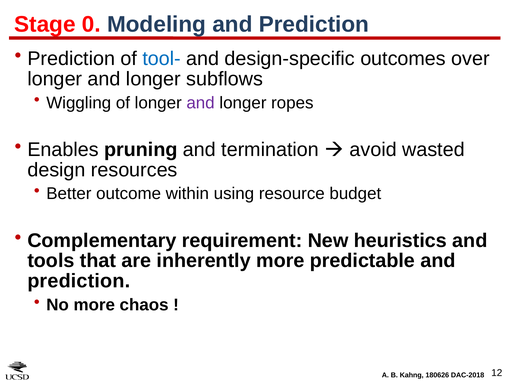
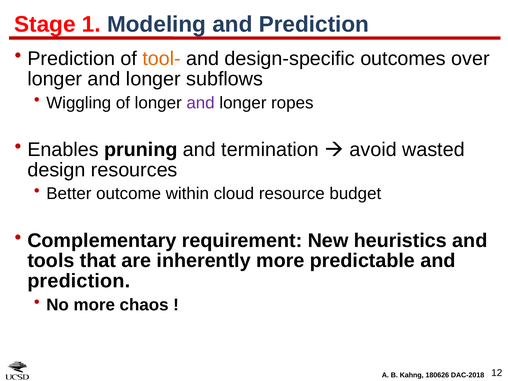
0: 0 -> 1 (91, 24)
tool- colour: blue -> orange (162, 59)
using: using -> cloud (234, 194)
